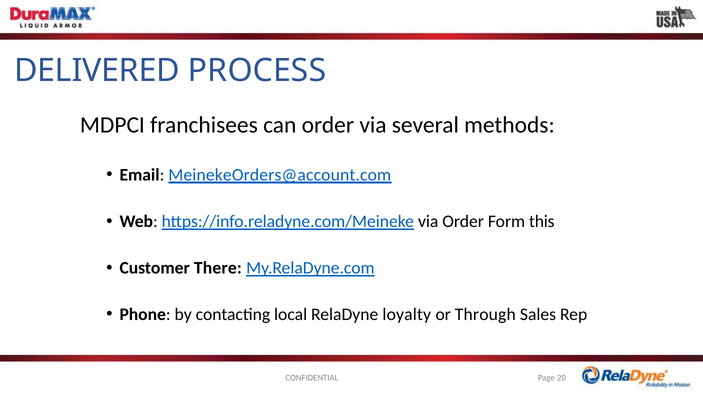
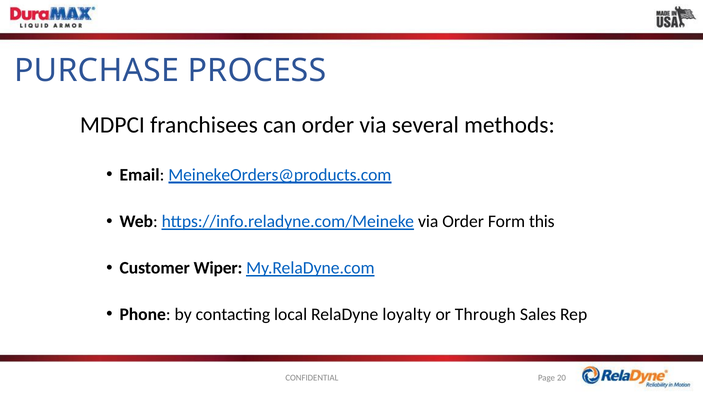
DELIVERED: DELIVERED -> PURCHASE (97, 71)
MeinekeOrders@account.com: MeinekeOrders@account.com -> MeinekeOrders@products.com (280, 175)
There: There -> Wiper (218, 268)
